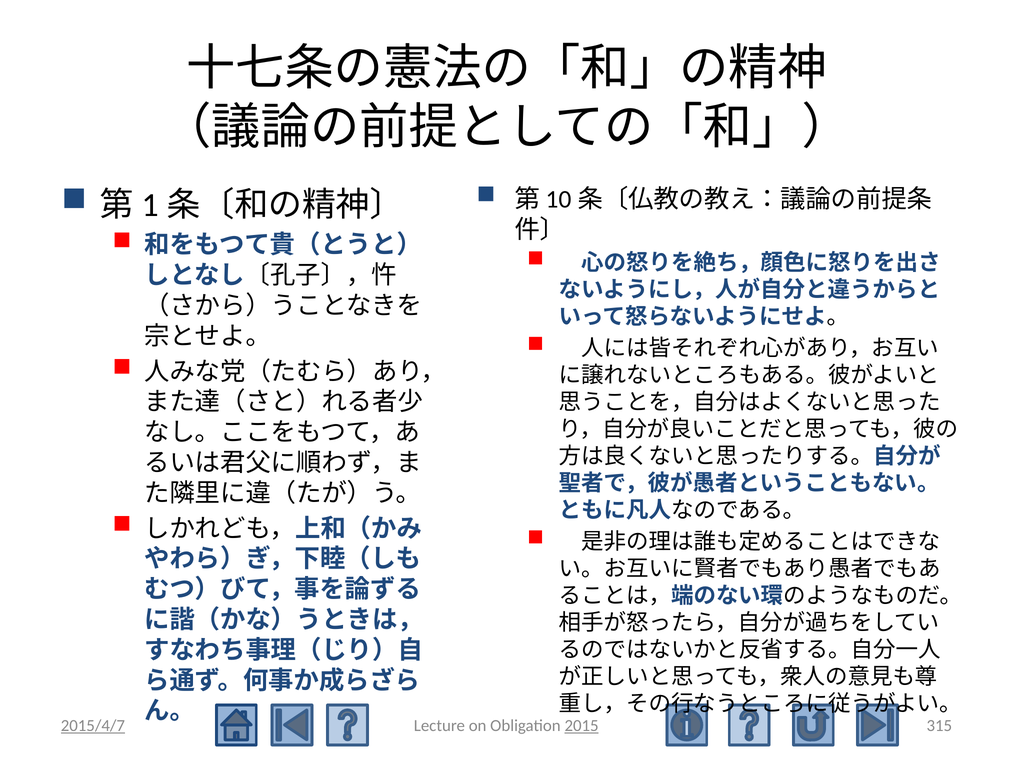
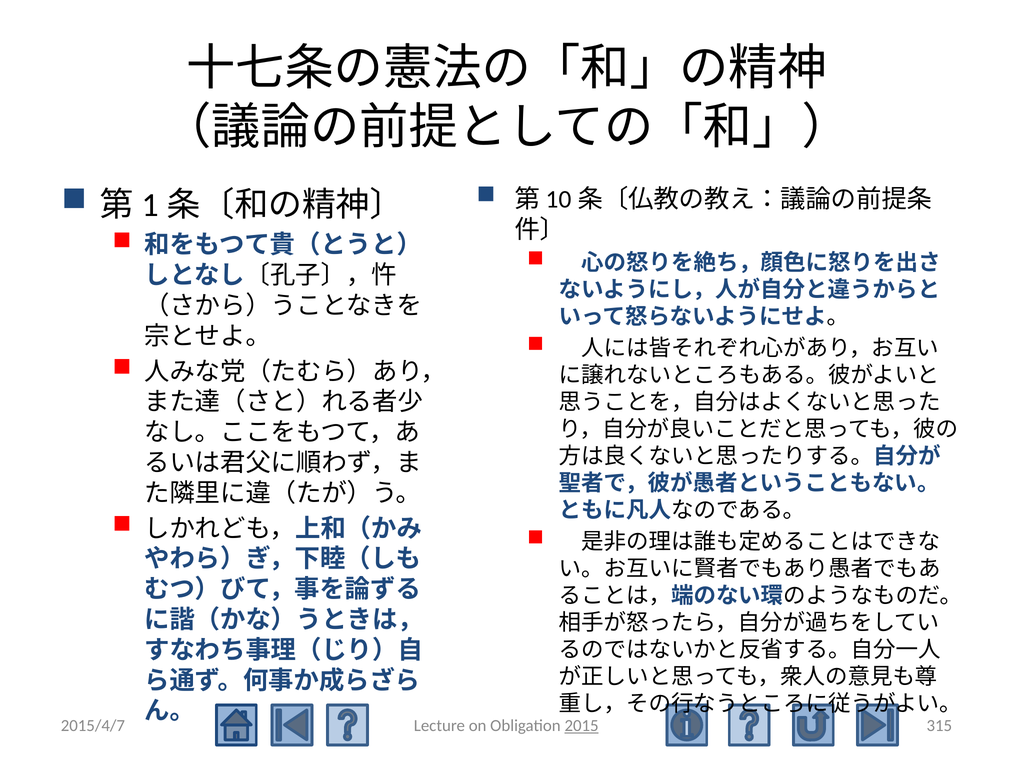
2015/4/7 underline: present -> none (93, 726)
